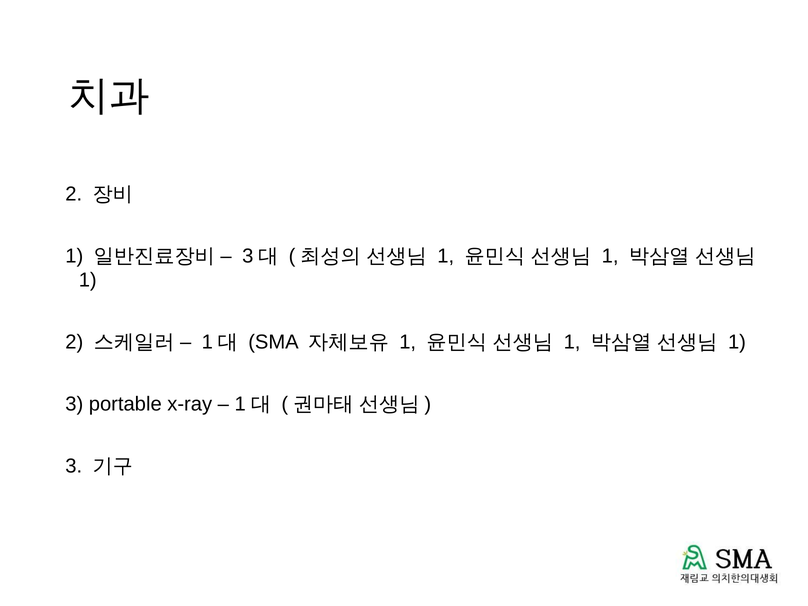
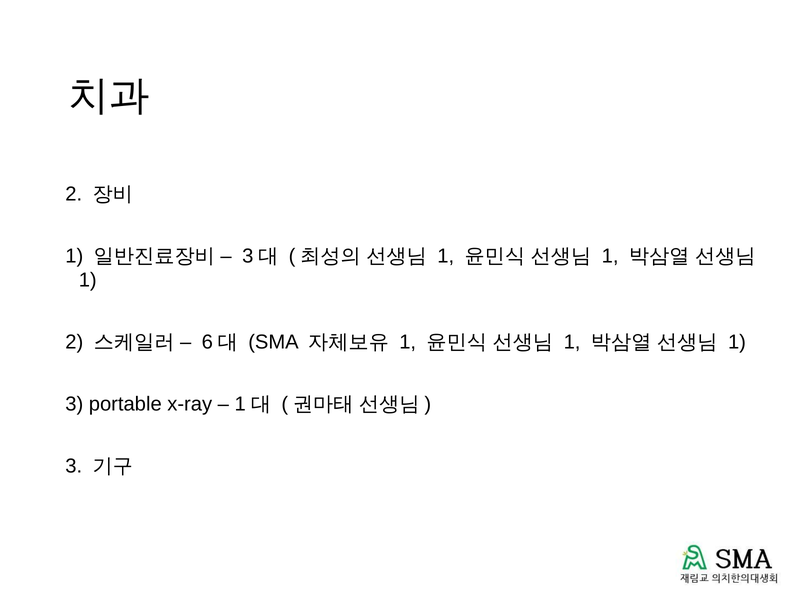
1: 1 -> 6 (207, 342)
